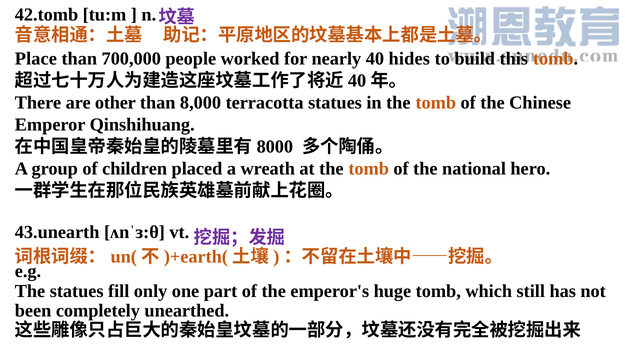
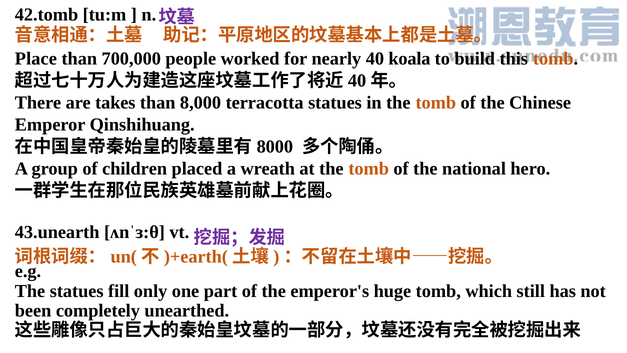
hides: hides -> koala (409, 59)
other: other -> takes (115, 103)
